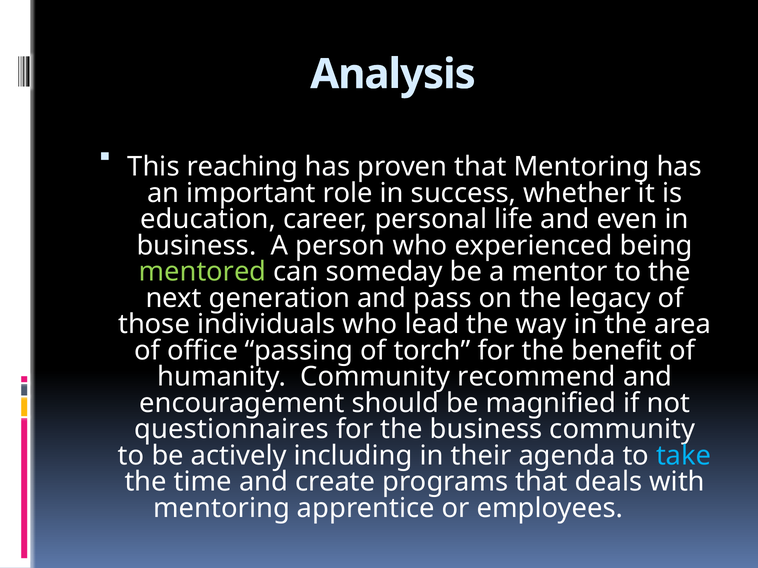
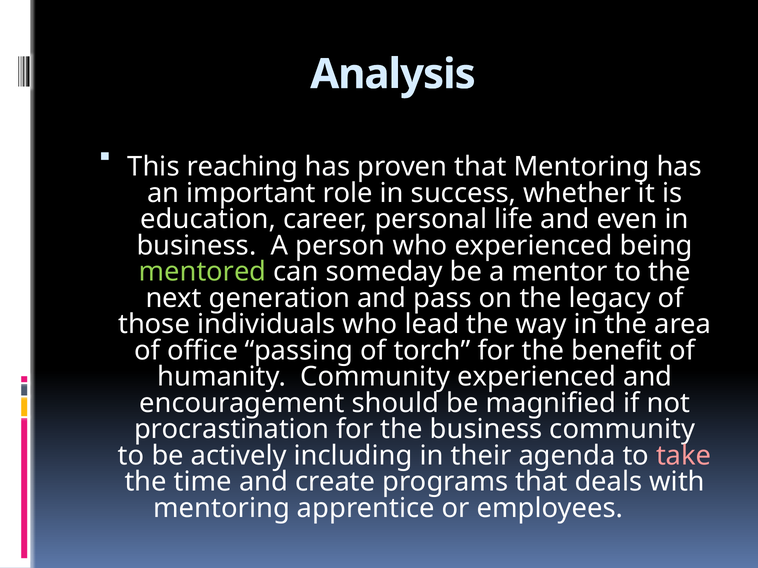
Community recommend: recommend -> experienced (537, 377)
questionnaires: questionnaires -> procrastination (232, 430)
take colour: light blue -> pink (684, 456)
